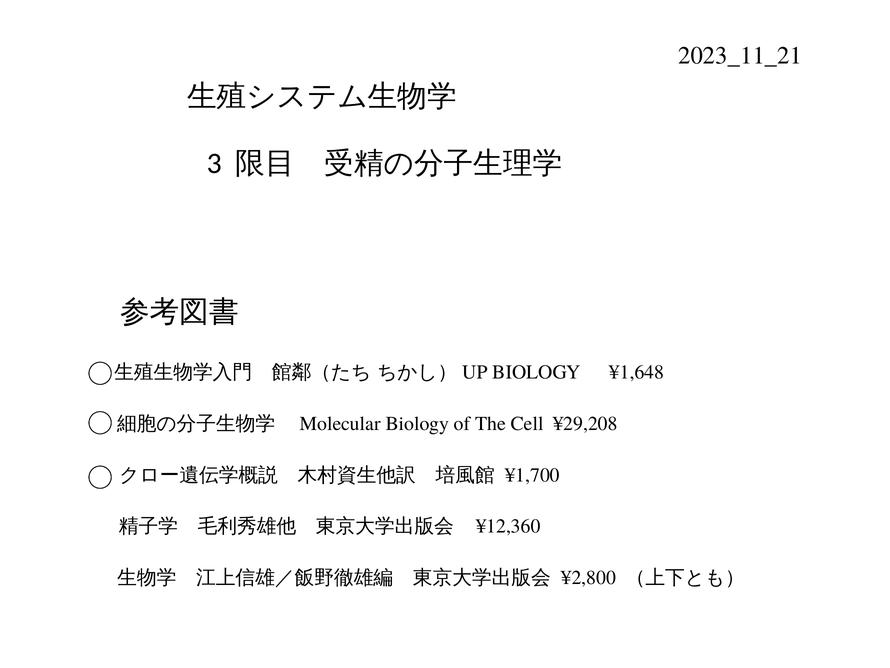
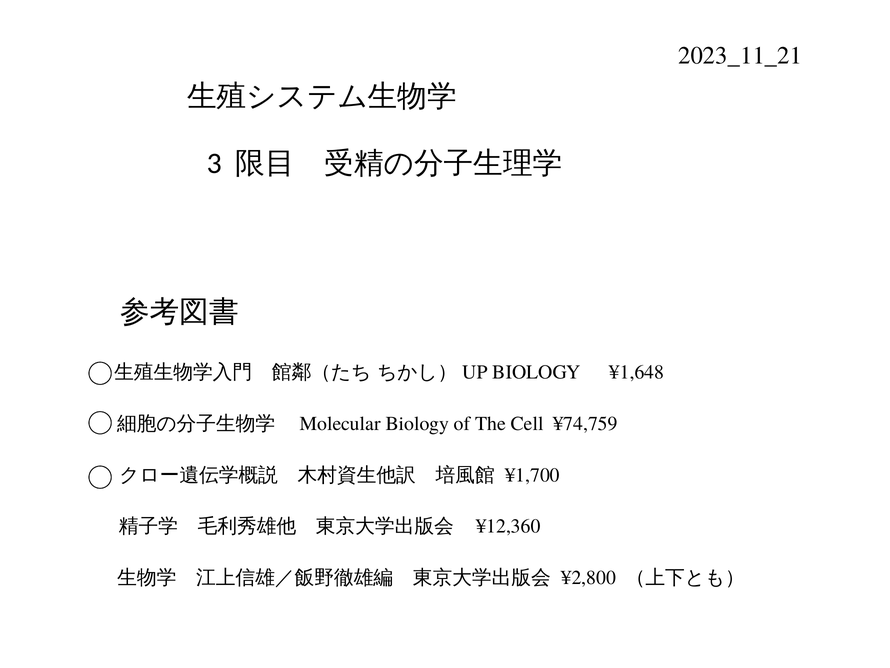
¥29,208: ¥29,208 -> ¥74,759 (586, 423)
